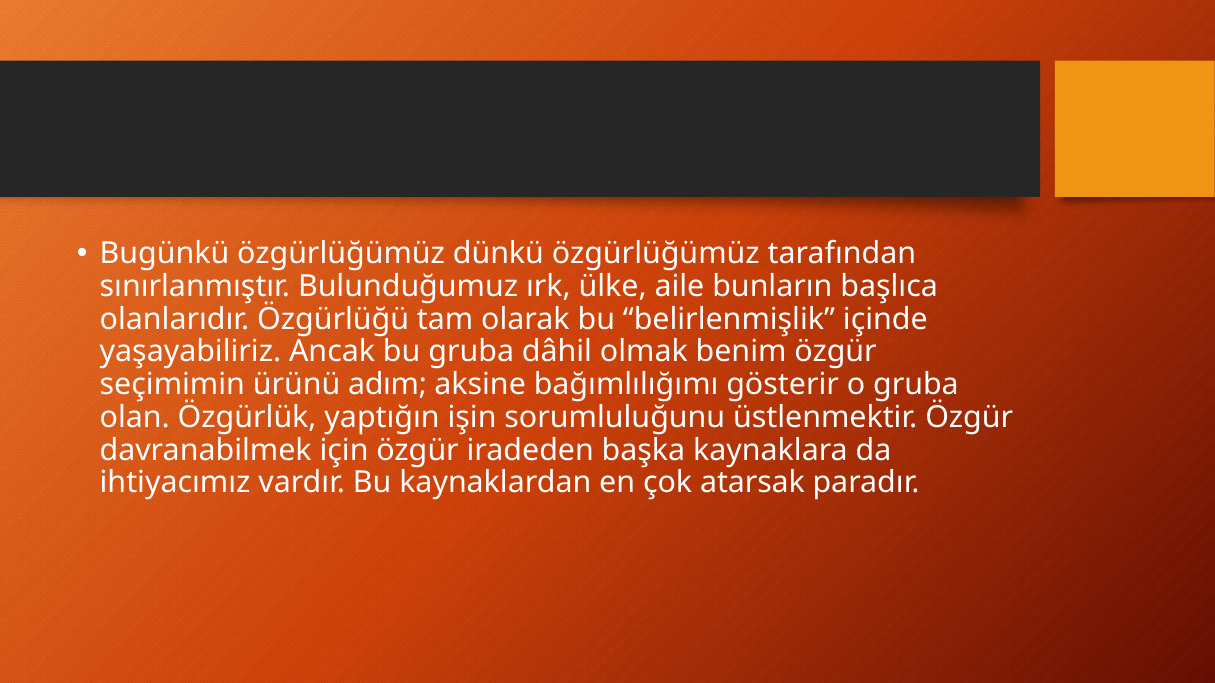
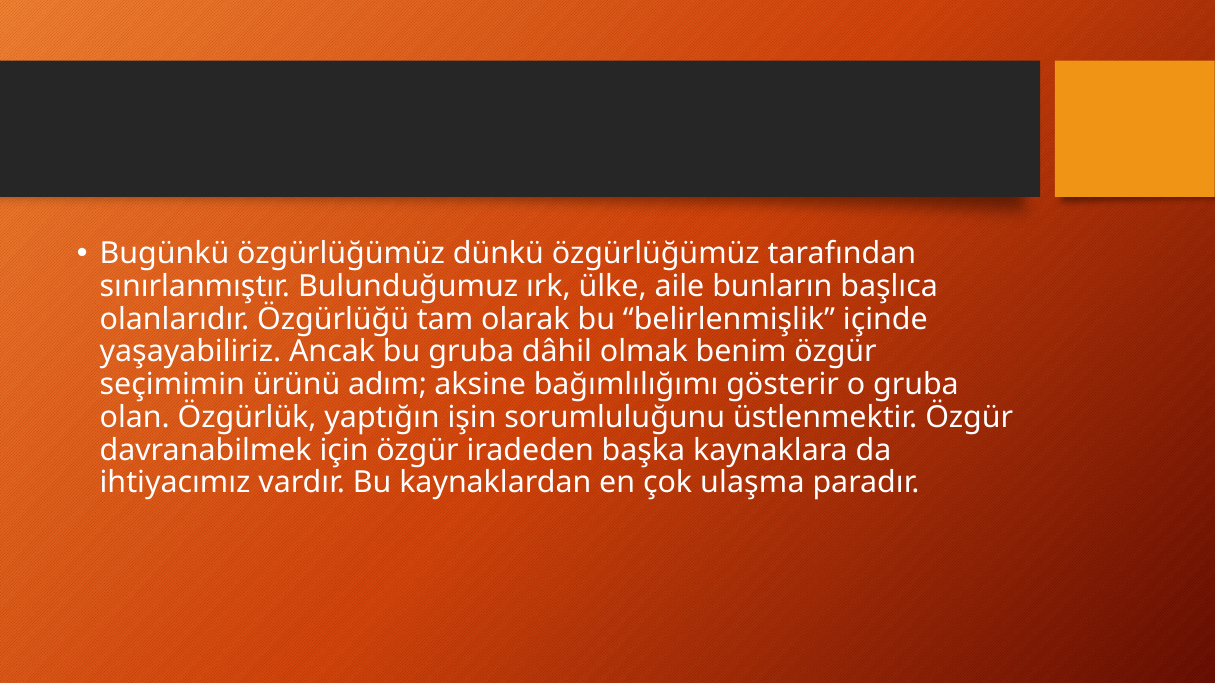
atarsak: atarsak -> ulaşma (752, 483)
